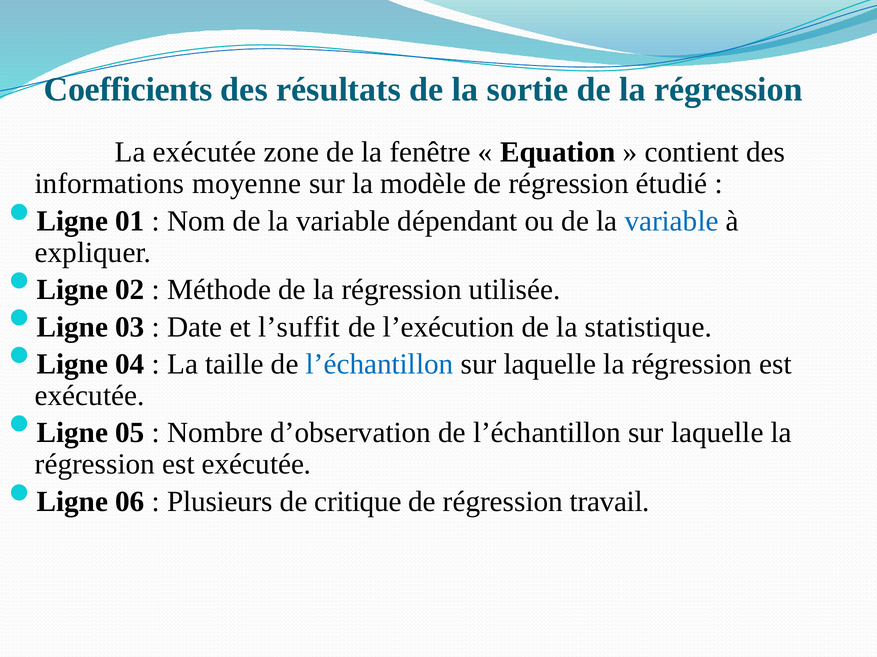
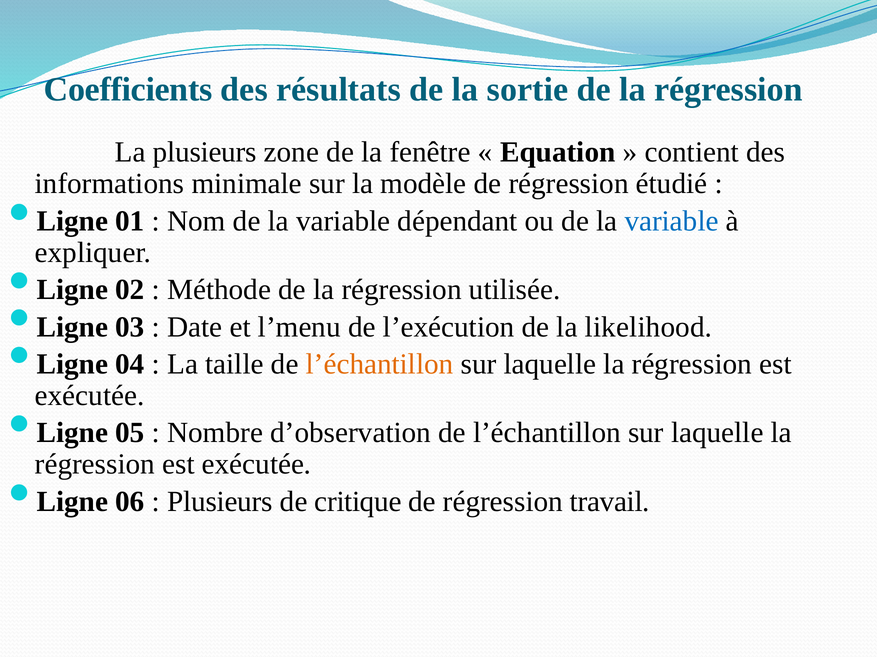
La exécutée: exécutée -> plusieurs (205, 152)
moyenne: moyenne -> minimale (247, 184)
l’suffit: l’suffit -> l’menu (299, 327)
statistique: statistique -> likelihood (649, 327)
l’échantillon colour: blue -> orange (380, 364)
